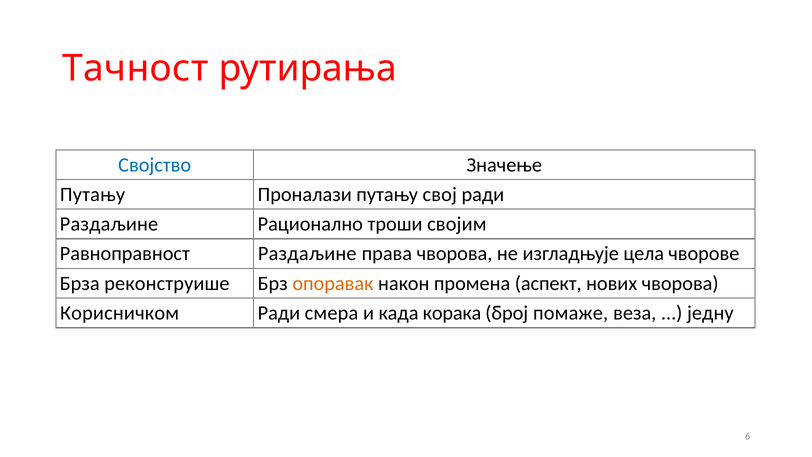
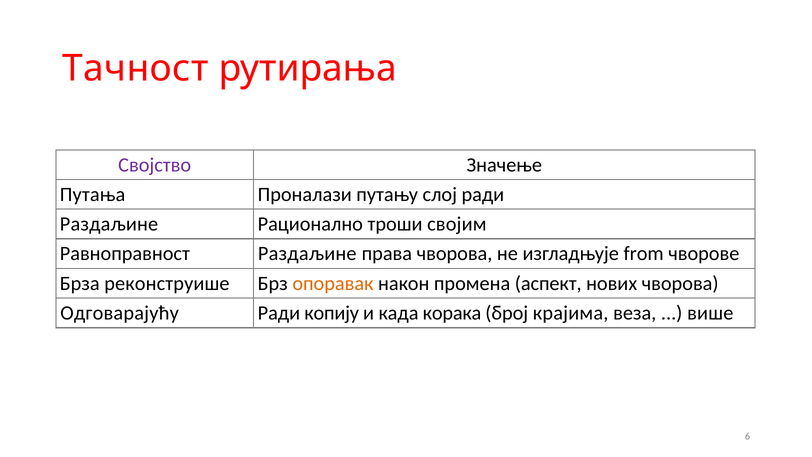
Својство colour: blue -> purple (155, 165)
Путању: Путању -> Путања (93, 194)
свој: свој -> слој (440, 194)
цела: цела -> from (644, 254)
Корисничком: Корисничком -> Одговарајућу (120, 313)
смера: смера -> копију (332, 313)
помаже: помаже -> крајима (571, 313)
једну: једну -> више (710, 313)
